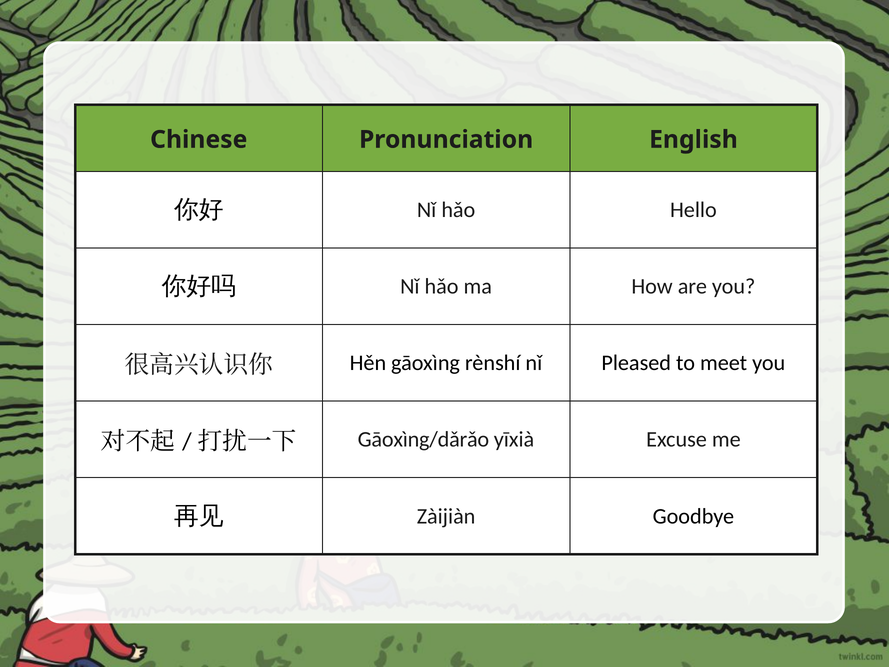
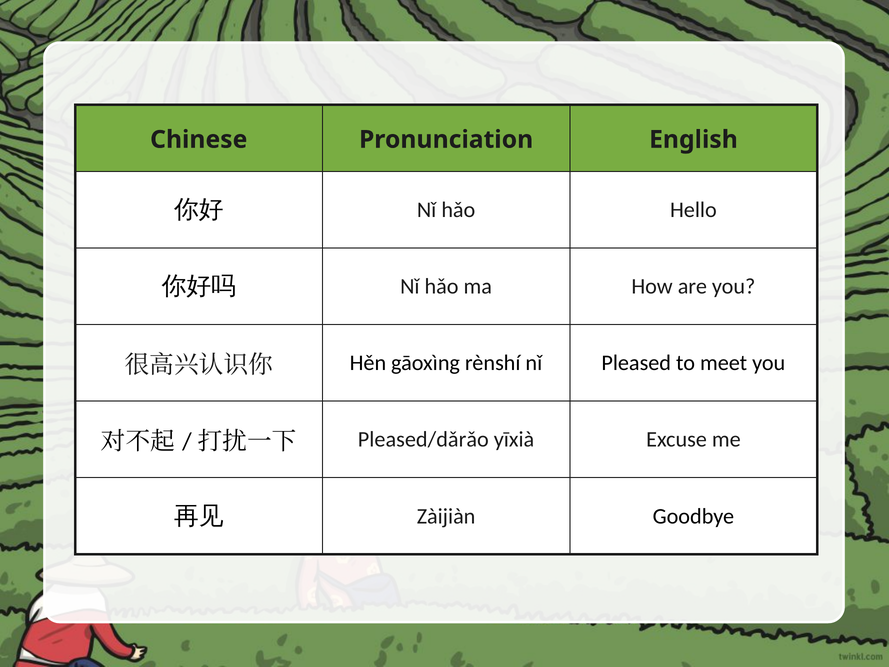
Gāoxìng/dǎrǎo: Gāoxìng/dǎrǎo -> Pleased/dǎrǎo (423, 439)
